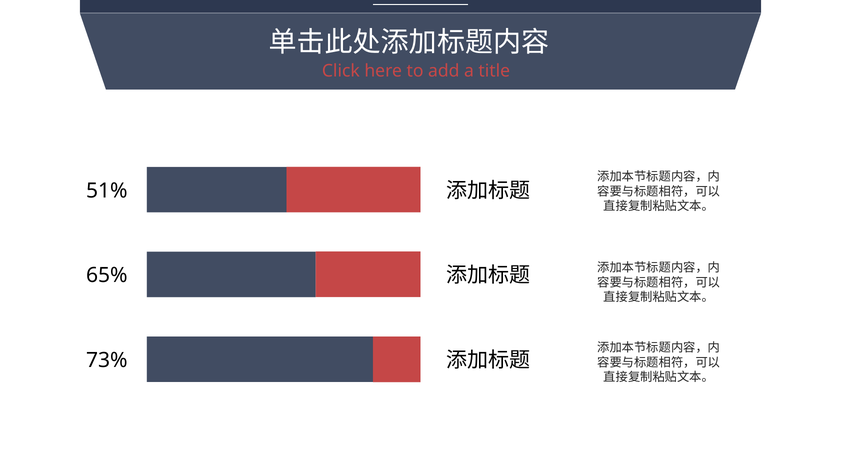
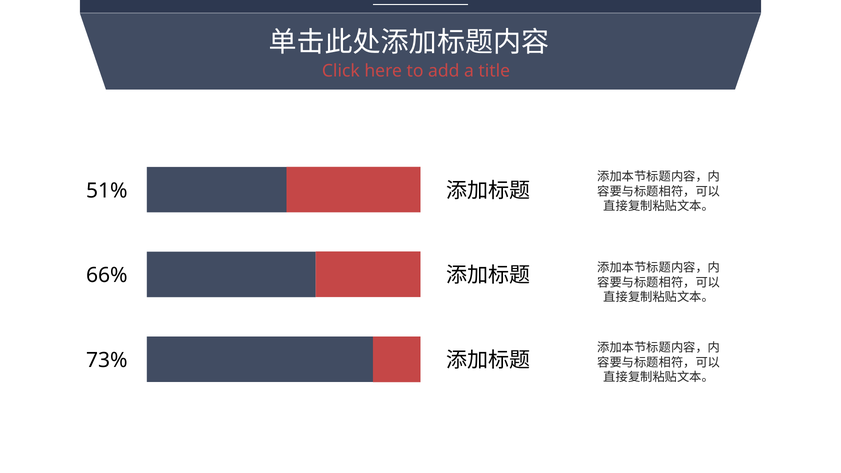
65%: 65% -> 66% (107, 276)
